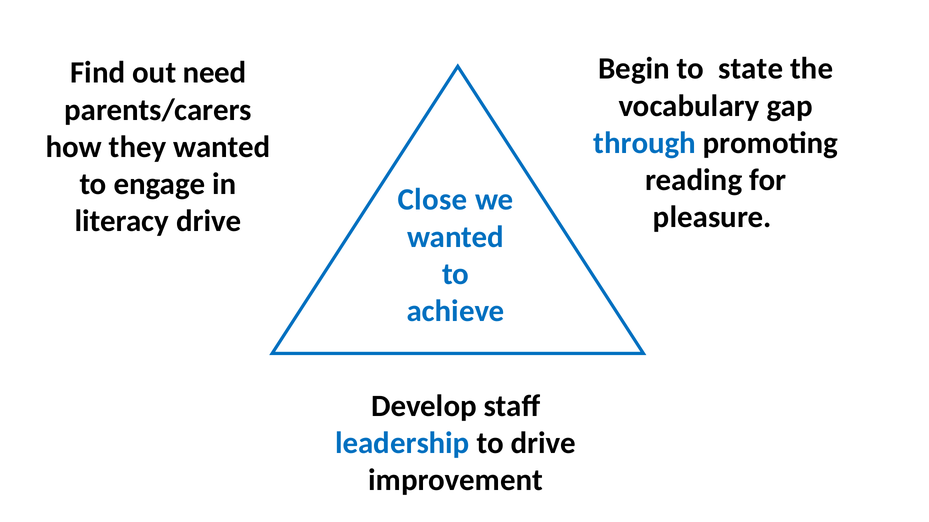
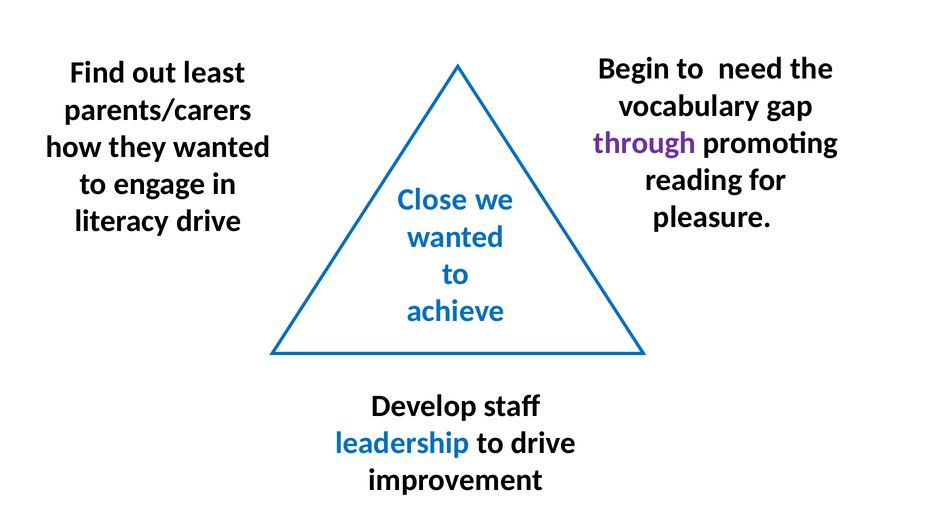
state: state -> need (751, 69)
need: need -> least (214, 73)
through colour: blue -> purple (645, 143)
